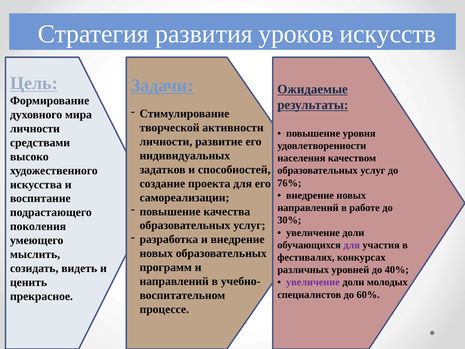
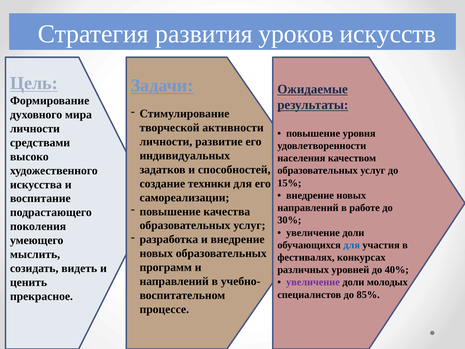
проекта: проекта -> техники (209, 183)
76%: 76% -> 15% (289, 183)
для colour: purple -> blue (352, 245)
60%: 60% -> 85% (368, 294)
